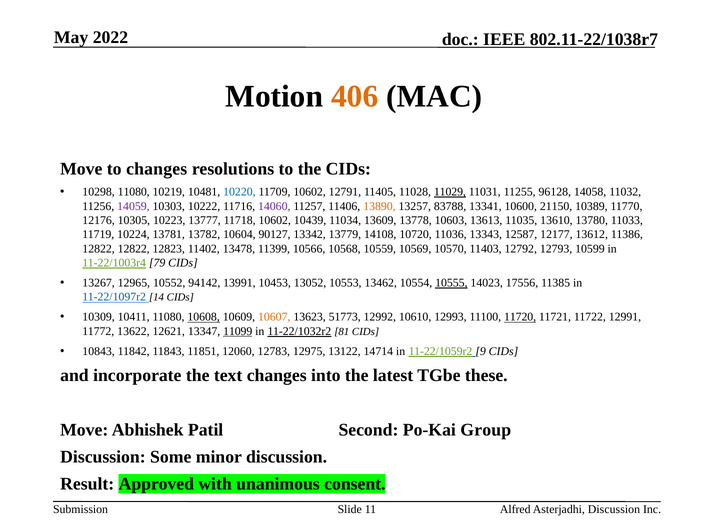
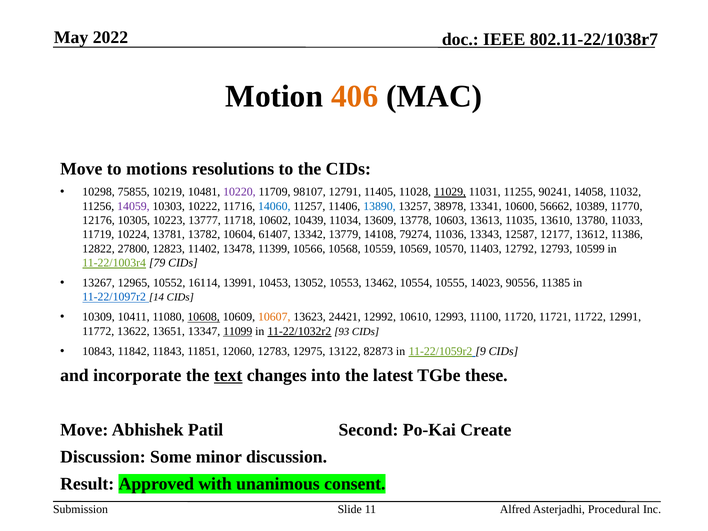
to changes: changes -> motions (157, 169)
10298 11080: 11080 -> 75855 (134, 192)
10220 colour: blue -> purple (239, 192)
11709 10602: 10602 -> 98107 (310, 192)
96128: 96128 -> 90241 (555, 192)
14060 colour: purple -> blue (274, 206)
13890 colour: orange -> blue (379, 206)
83788: 83788 -> 38978 (450, 206)
21150: 21150 -> 56662 (556, 206)
90127: 90127 -> 61407 (275, 234)
10720: 10720 -> 79274 (416, 234)
12822 12822: 12822 -> 27800 (134, 249)
94142: 94142 -> 16114 (204, 283)
10555 underline: present -> none (451, 283)
17556: 17556 -> 90556 (522, 283)
51773: 51773 -> 24421 (345, 317)
11720 underline: present -> none (520, 317)
12621: 12621 -> 13651 (169, 331)
81: 81 -> 93 (342, 332)
14714: 14714 -> 82873 (378, 351)
text underline: none -> present (228, 375)
Group: Group -> Create (486, 430)
Asterjadhi Discussion: Discussion -> Procedural (614, 509)
